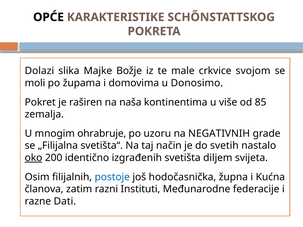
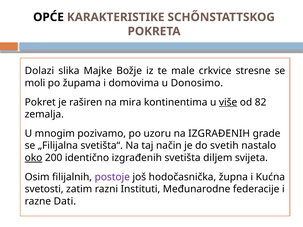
svojom: svojom -> stresne (253, 71)
naša: naša -> mira (130, 102)
više underline: none -> present (228, 102)
85: 85 -> 82 (261, 102)
ohrabruje: ohrabruje -> pozivamo (102, 134)
na NEGATIVNIH: NEGATIVNIH -> IZGRAĐENIH (219, 134)
postoje colour: blue -> purple (112, 177)
članova: članova -> svetosti (44, 189)
